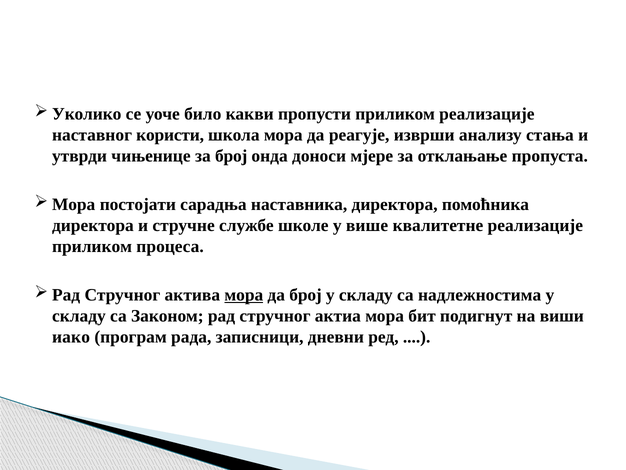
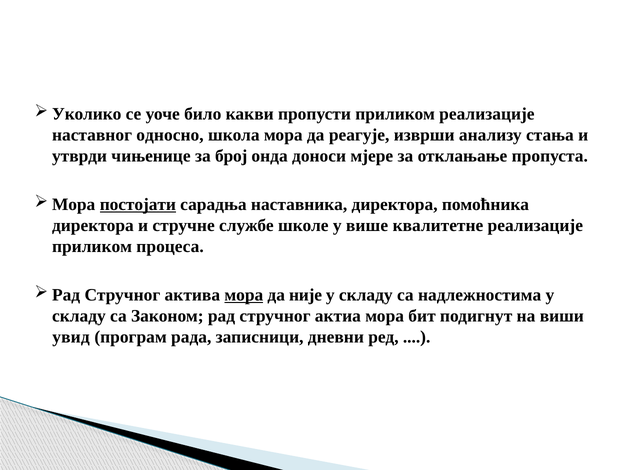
користи: користи -> односно (170, 135)
постојати underline: none -> present (138, 204)
да број: број -> није (306, 295)
иако: иако -> увид (71, 337)
